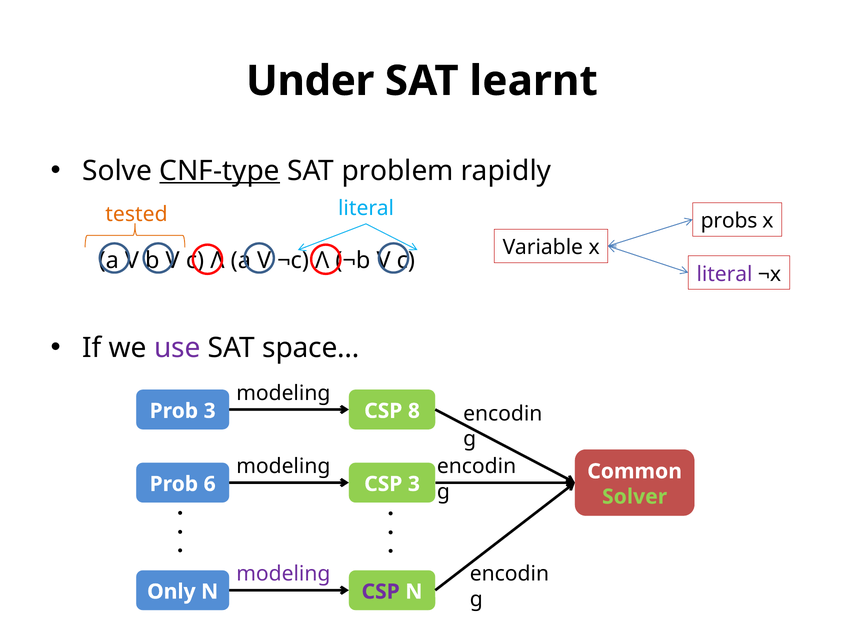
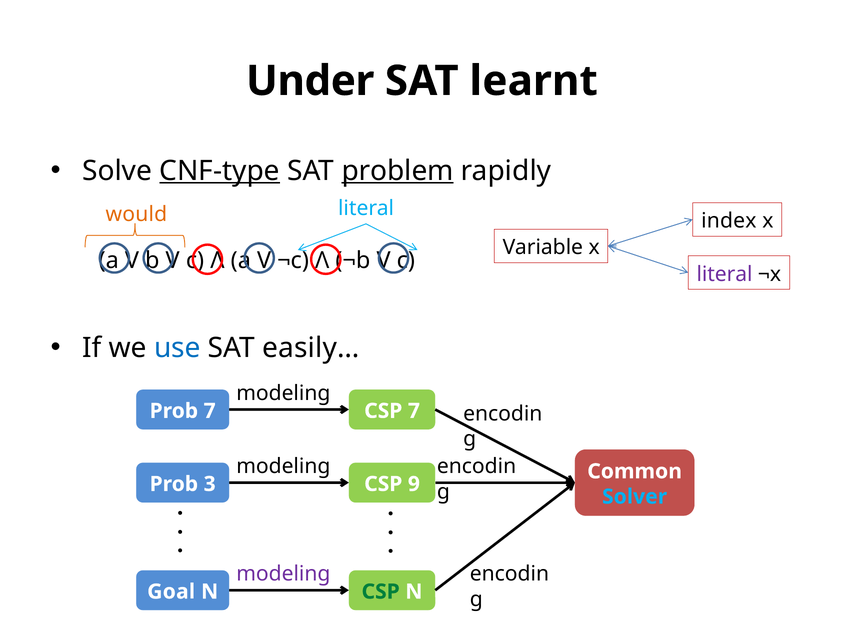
problem underline: none -> present (398, 171)
tested: tested -> would (136, 214)
probs: probs -> index (729, 221)
use colour: purple -> blue (177, 348)
space…: space… -> easily… (311, 348)
Prob 3: 3 -> 7 (210, 411)
CSP 8: 8 -> 7 (414, 411)
6: 6 -> 3 (210, 484)
CSP 3: 3 -> 9 (414, 484)
Solver colour: light green -> light blue (635, 497)
Only: Only -> Goal (171, 592)
CSP colour: purple -> green (381, 592)
